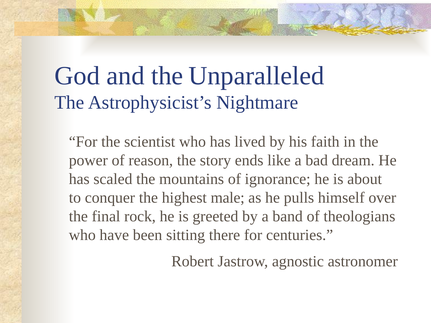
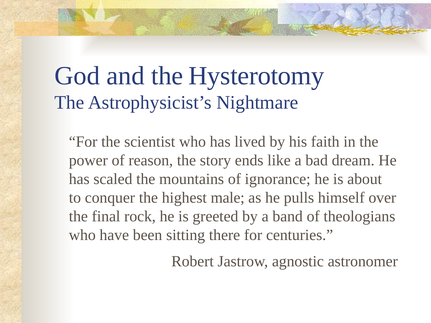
Unparalleled: Unparalleled -> Hysterotomy (256, 76)
